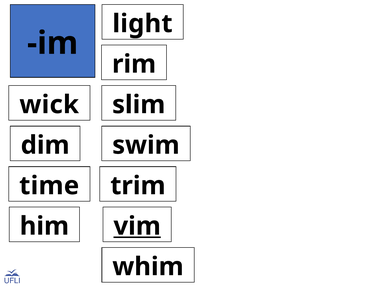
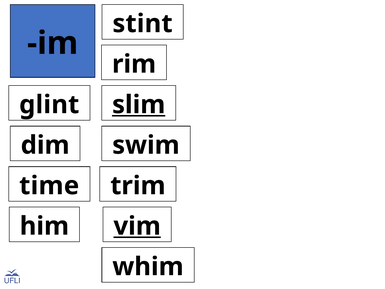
light: light -> stint (143, 24)
wick: wick -> glint (49, 105)
slim underline: none -> present (139, 105)
